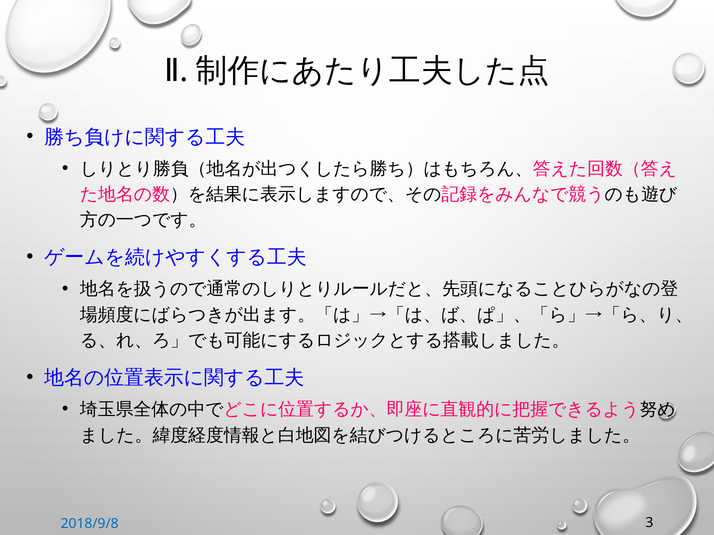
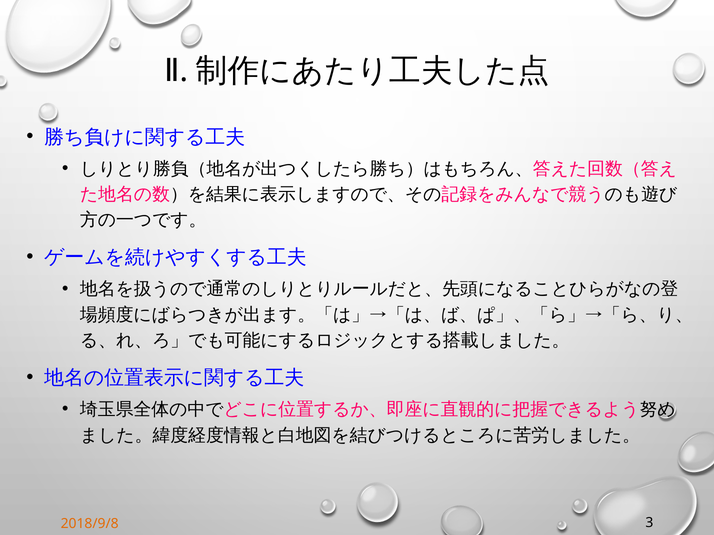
2018/9/8 colour: blue -> orange (90, 524)
